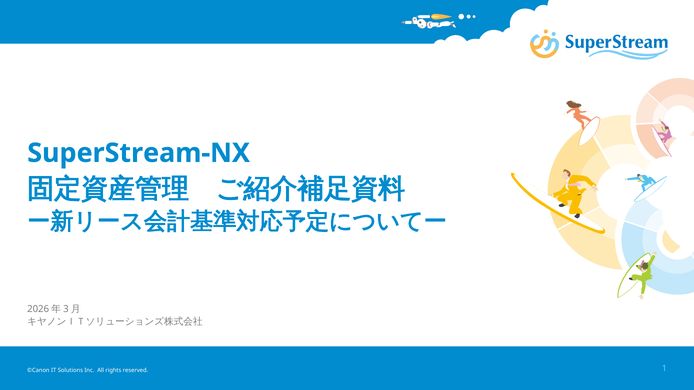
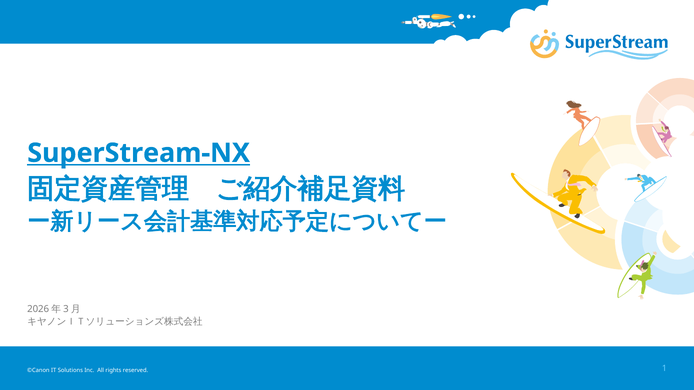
SuperStream-NX underline: none -> present (139, 153)
